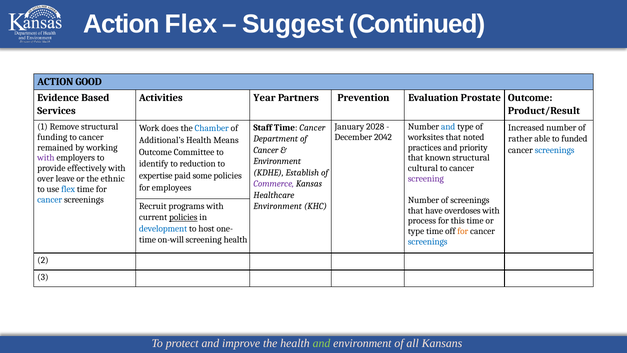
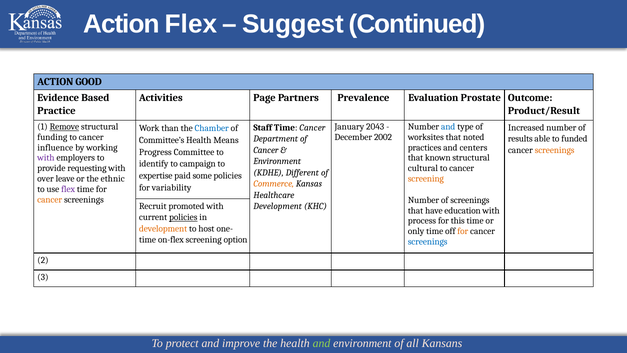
Year: Year -> Page (265, 98)
Prevention: Prevention -> Prevalence (363, 98)
Services: Services -> Practice (57, 111)
Remove underline: none -> present (64, 127)
2028: 2028 -> 2043 (375, 127)
does: does -> than (170, 128)
2042: 2042 -> 2002 (383, 137)
rather: rather -> results (520, 139)
Additional’s: Additional’s -> Committee’s (162, 140)
remained: remained -> influence (55, 147)
priority: priority -> centers (474, 147)
screenings colour: blue -> orange (555, 150)
Outcome: Outcome -> Progress (155, 152)
reduction: reduction -> campaign (198, 164)
effectively: effectively -> requesting (87, 168)
Establish: Establish -> Different (302, 172)
screening colour: purple -> orange (426, 178)
Commerce colour: purple -> orange (274, 184)
employees: employees -> variability (172, 187)
flex colour: blue -> purple (68, 189)
cancer colour: blue -> orange (50, 200)
programs: programs -> promoted (186, 206)
Environment: Environment -> Development (278, 206)
overdoses: overdoses -> education (463, 210)
development colour: blue -> orange (163, 229)
type: type -> only (416, 231)
on-will: on-will -> on-flex (171, 240)
screening health: health -> option (236, 240)
